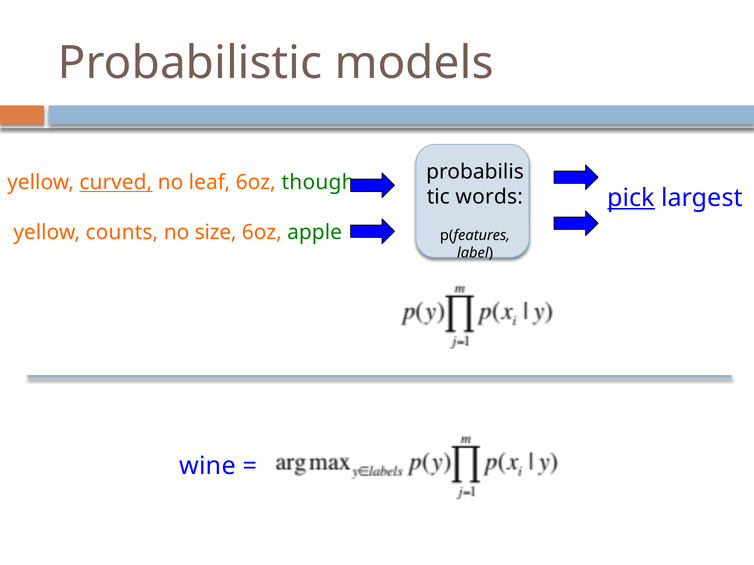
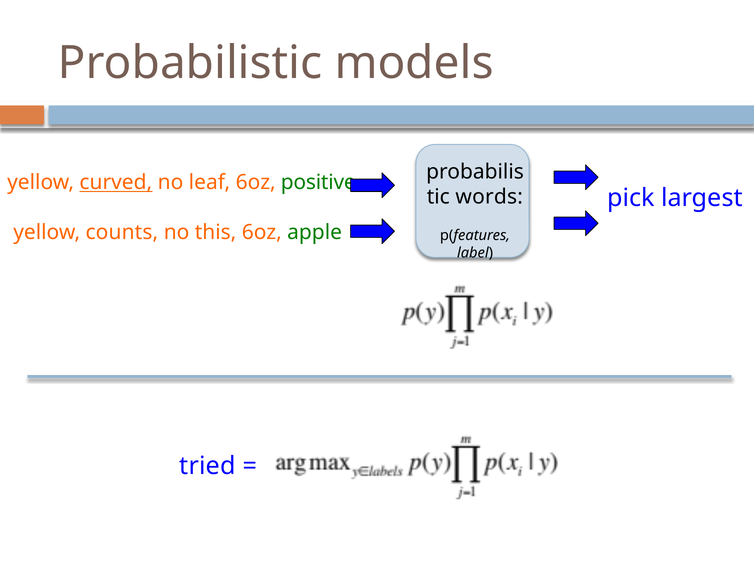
though: though -> positive (318, 183)
pick underline: present -> none (631, 198)
size: size -> this (216, 232)
wine: wine -> tried (208, 466)
